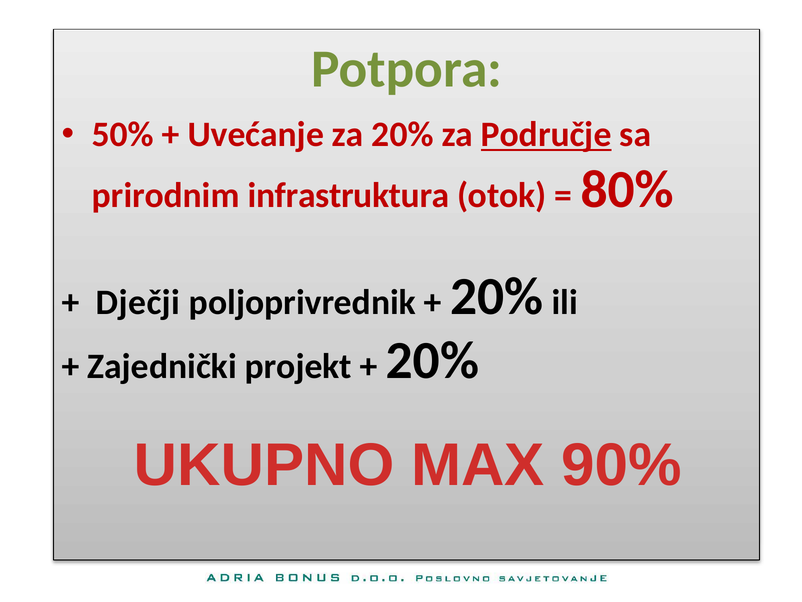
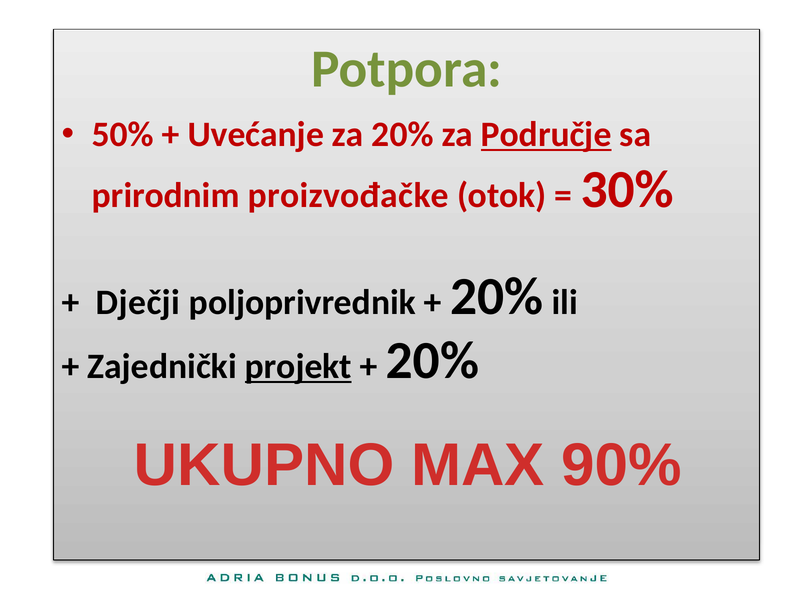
infrastruktura: infrastruktura -> proizvođačke (348, 195)
80%: 80% -> 30% (627, 189)
projekt underline: none -> present (298, 366)
